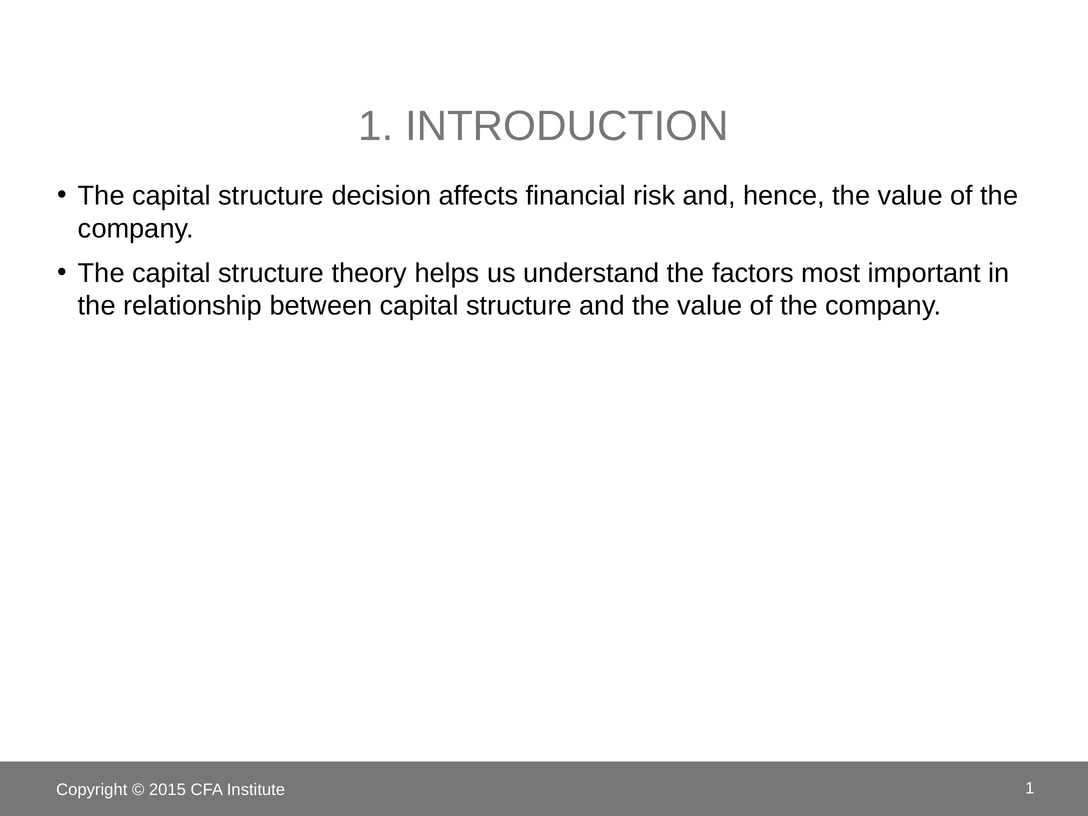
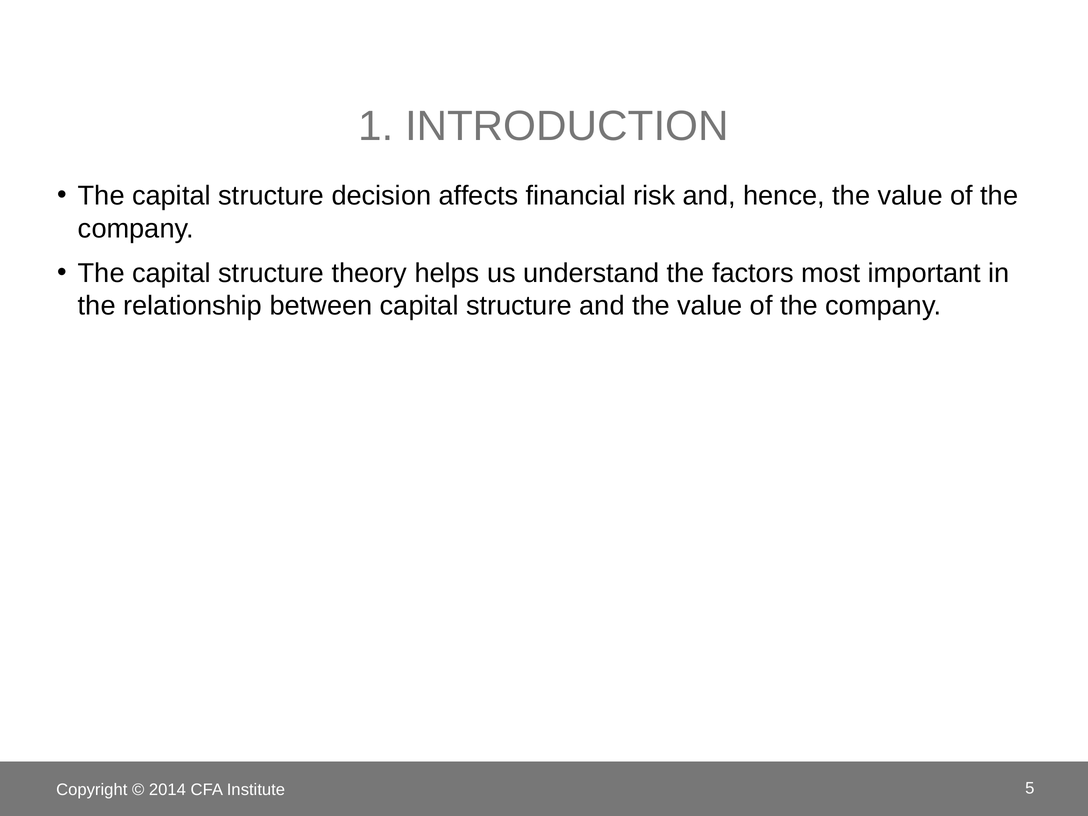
2015: 2015 -> 2014 (167, 790)
Institute 1: 1 -> 5 (1030, 788)
